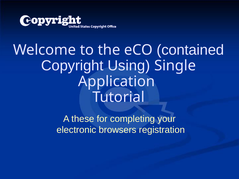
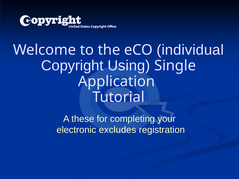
contained: contained -> individual (190, 50)
browsers: browsers -> excludes (118, 130)
